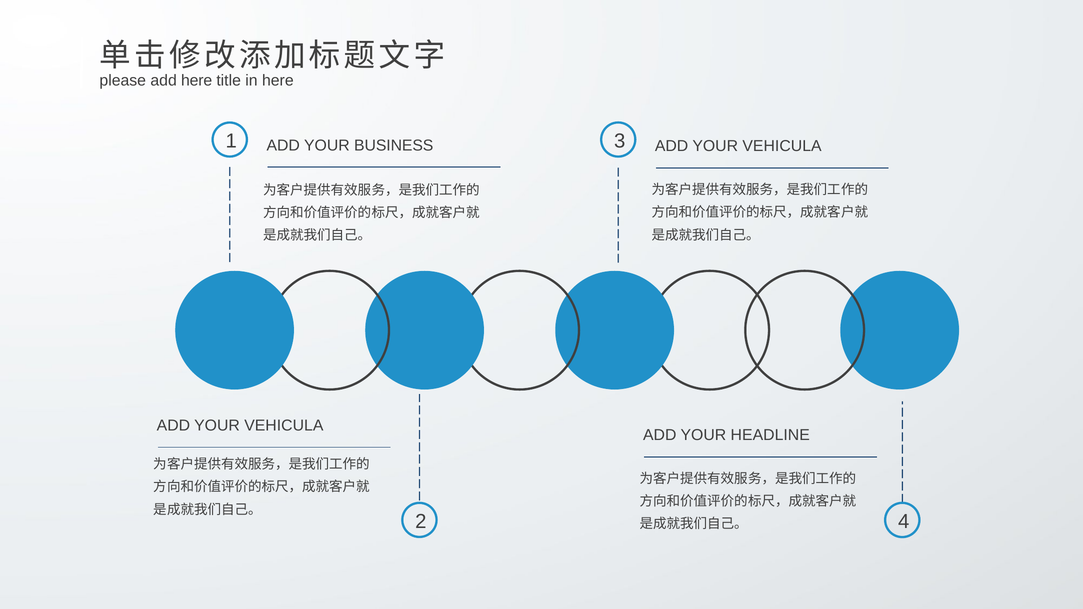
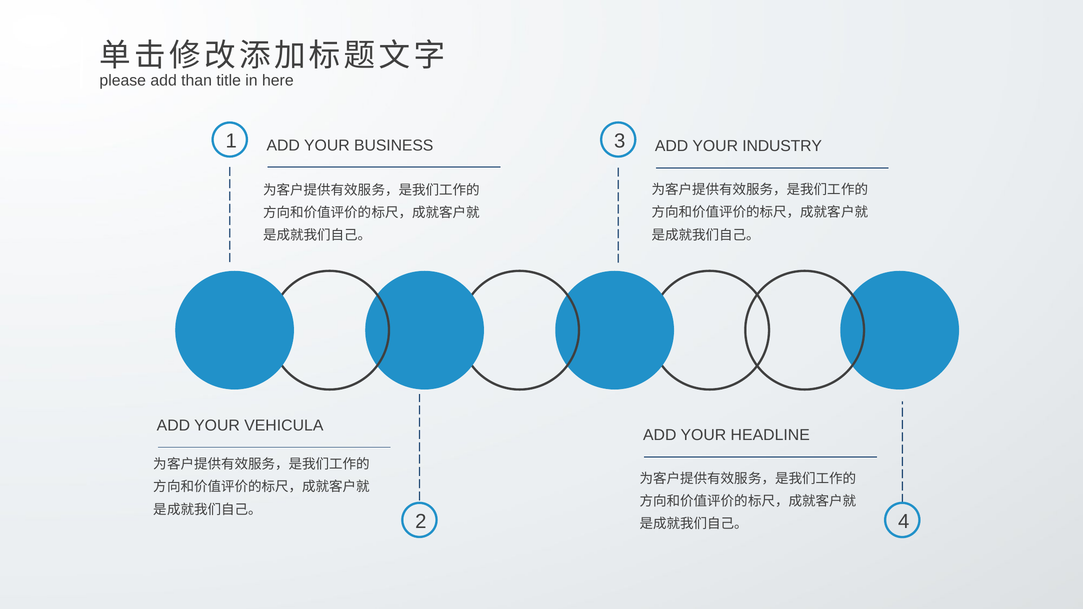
add here: here -> than (197, 80)
VEHICULA: VEHICULA -> INDUSTRY (782, 146)
